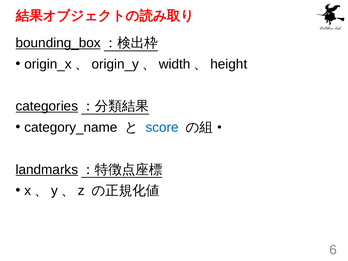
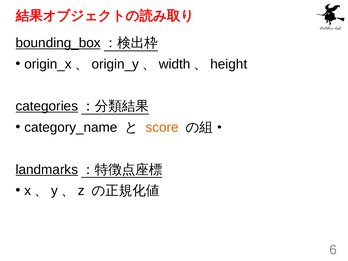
score colour: blue -> orange (162, 127)
